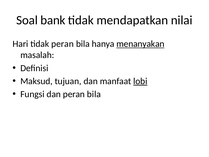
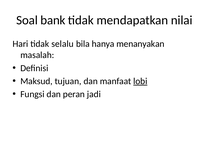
tidak peran: peran -> selalu (63, 44)
menanyakan underline: present -> none (140, 44)
dan peran bila: bila -> jadi (94, 94)
